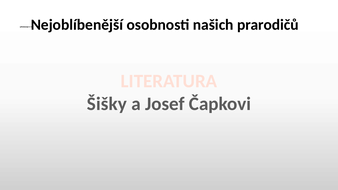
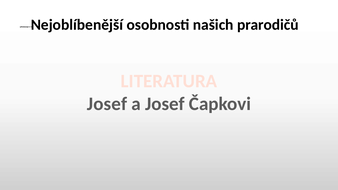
Šišky: Šišky -> Josef (107, 104)
